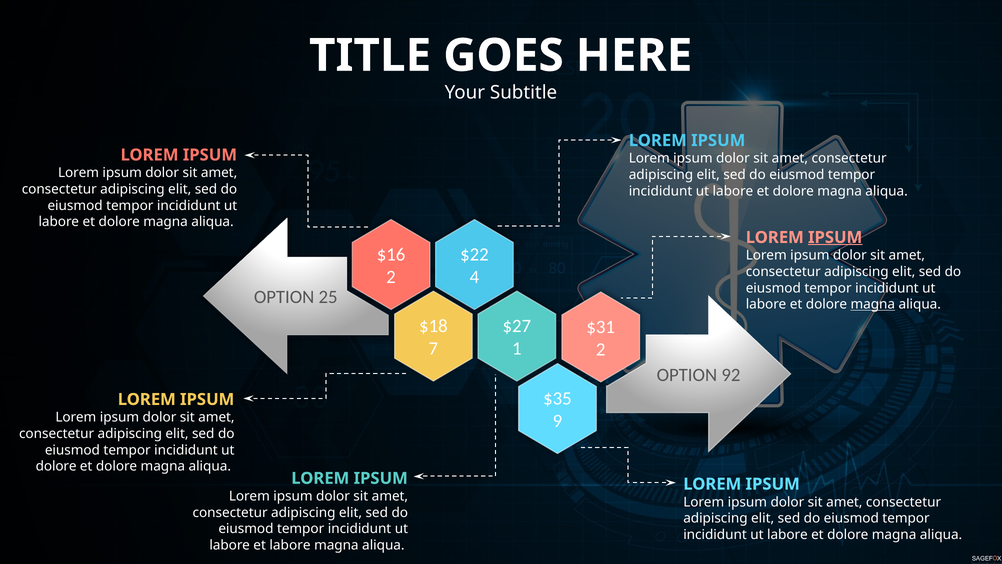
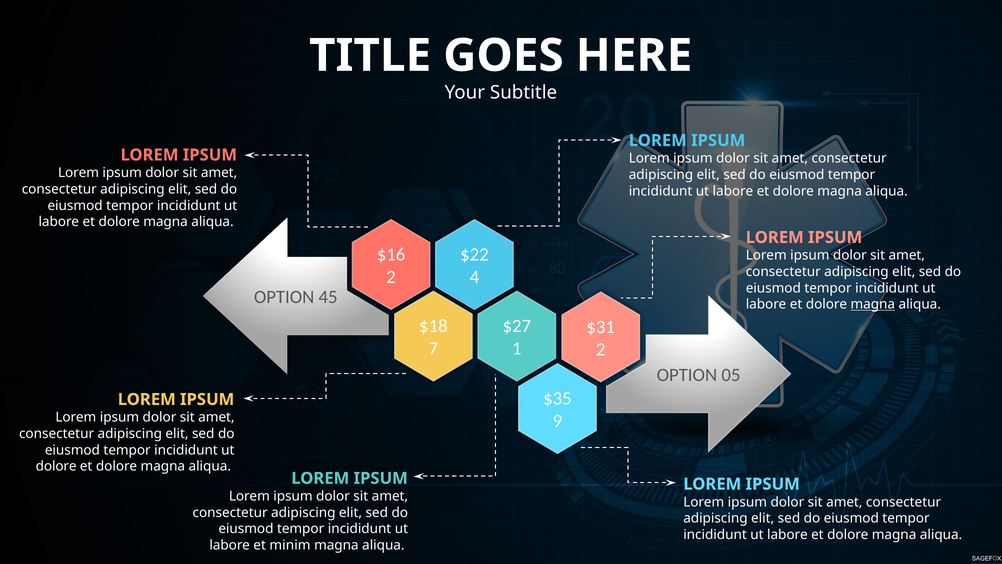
IPSUM underline: present -> none (835, 237)
25: 25 -> 45 (328, 297)
92: 92 -> 05 (731, 375)
et labore: labore -> minim (290, 545)
